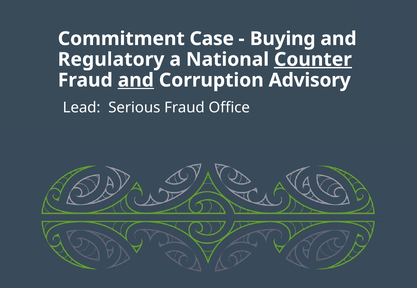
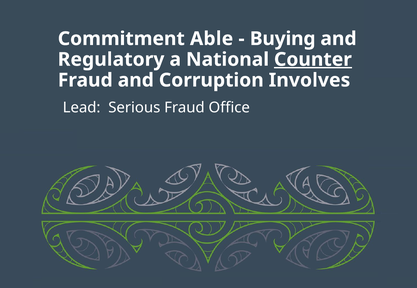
Case: Case -> Able (212, 39)
and underline: present -> none (136, 80)
Advisory: Advisory -> Involves (310, 80)
